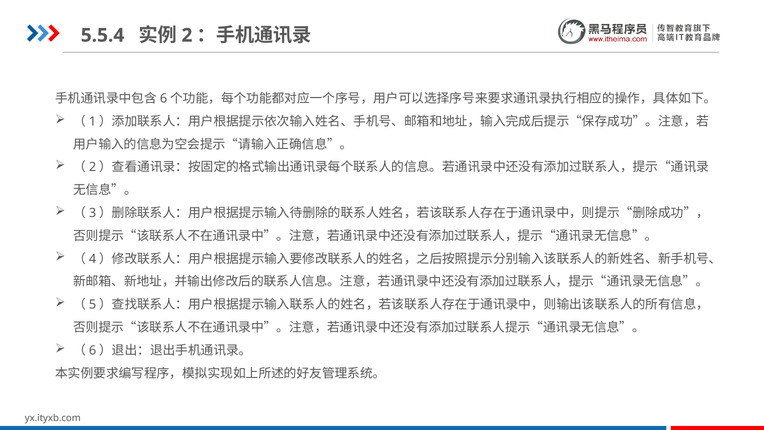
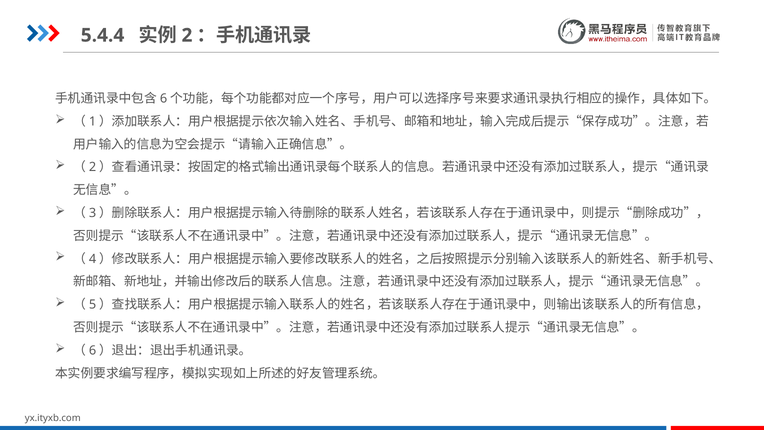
5.5.4: 5.5.4 -> 5.4.4 (103, 35)
